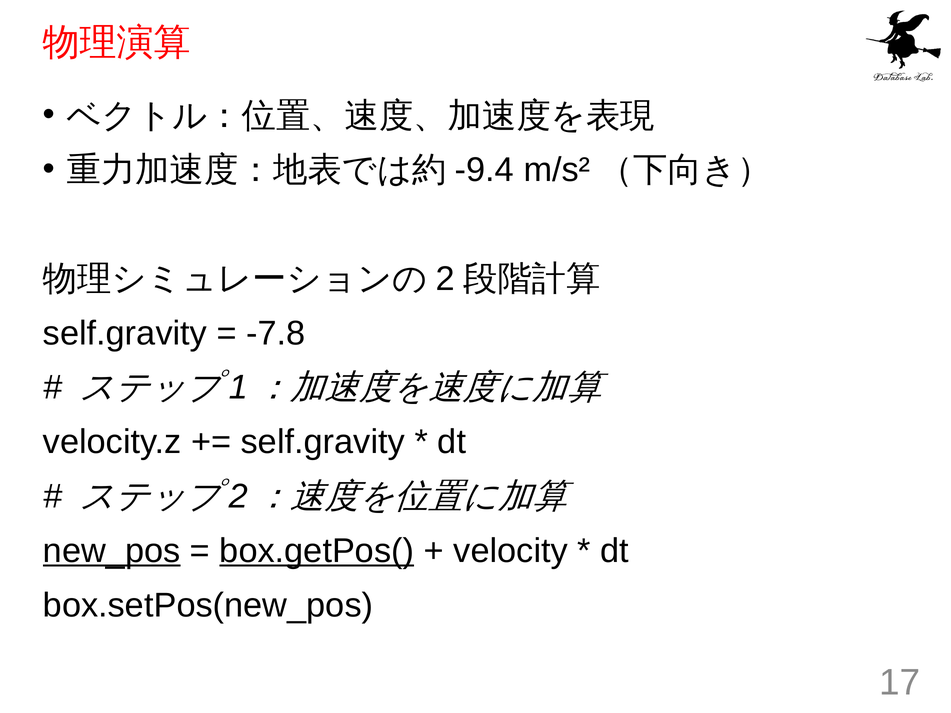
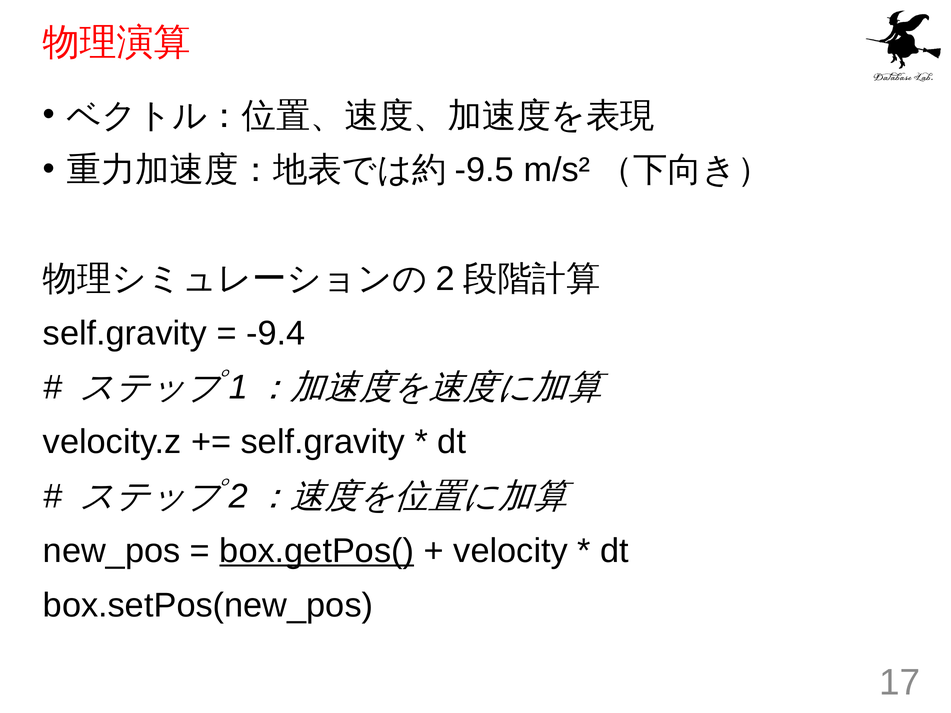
-9.4: -9.4 -> -9.5 (484, 170)
-7.8: -7.8 -> -9.4 (276, 333)
new_pos underline: present -> none (112, 551)
